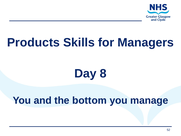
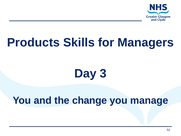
8: 8 -> 3 (103, 73)
bottom: bottom -> change (90, 100)
